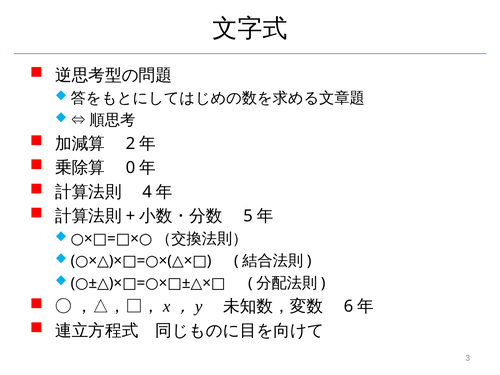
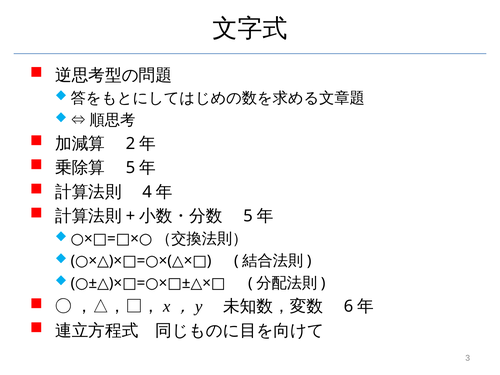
0: 0 -> 5 (130, 168)
